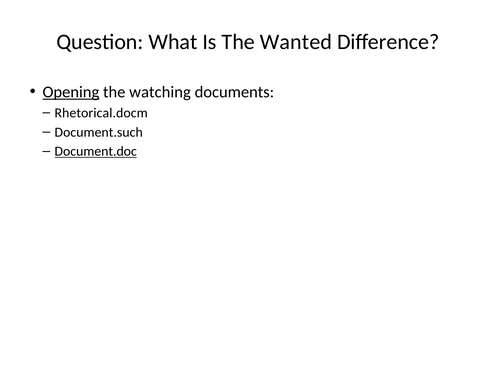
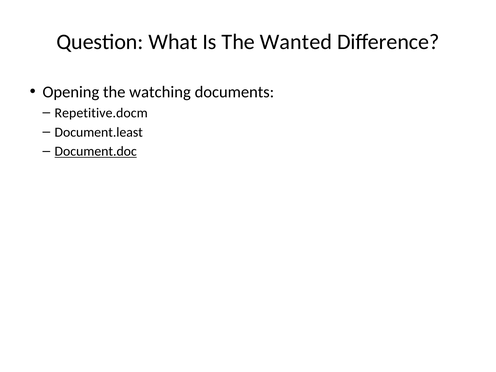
Opening underline: present -> none (71, 92)
Rhetorical.docm: Rhetorical.docm -> Repetitive.docm (101, 113)
Document.such: Document.such -> Document.least (99, 132)
